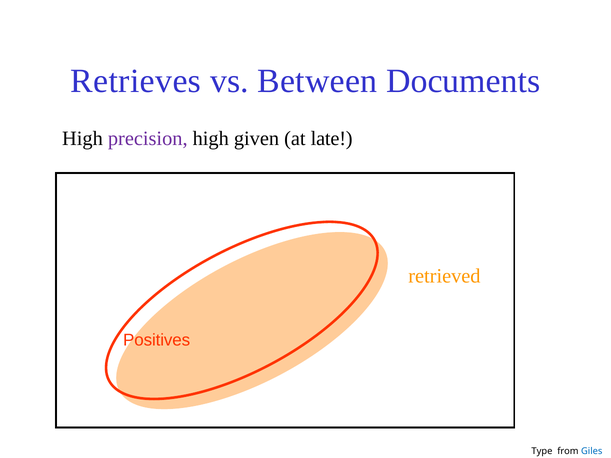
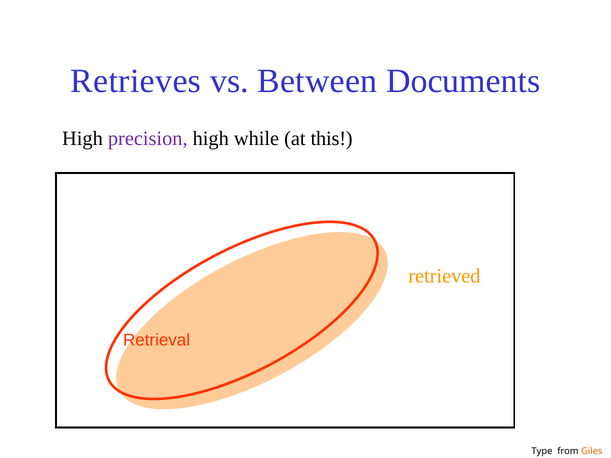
given: given -> while (257, 139)
late: late -> this (332, 139)
Positives: Positives -> Retrieval (157, 340)
Giles colour: blue -> orange (592, 451)
